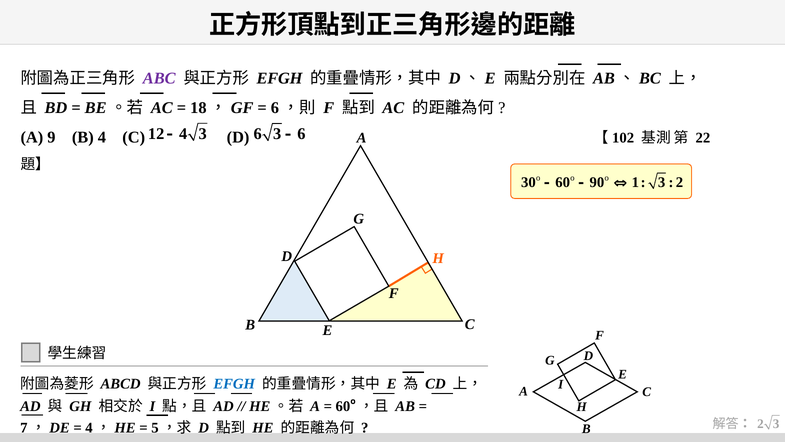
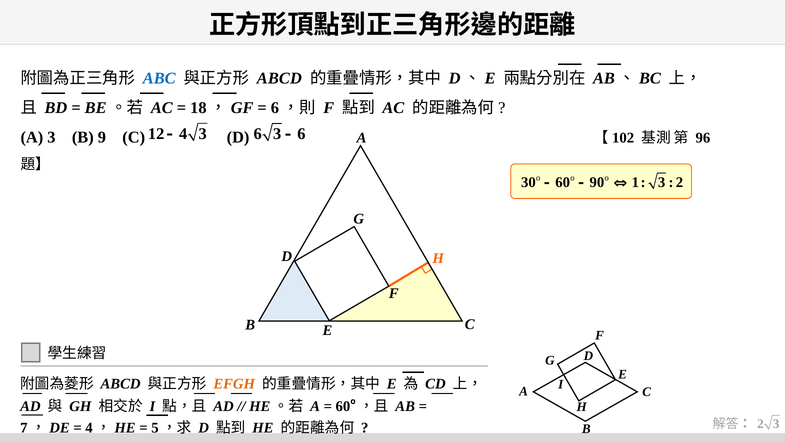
ABC colour: purple -> blue (159, 78)
EFGH: EFGH -> ABCD (279, 78)
A 9: 9 -> 3 (51, 137)
B 4: 4 -> 9 (102, 137)
22: 22 -> 96 (703, 138)
EFGH colour: blue -> orange (234, 384)
